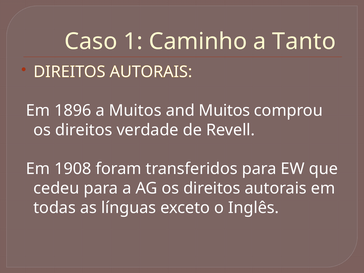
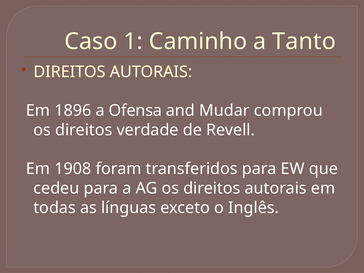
a Muitos: Muitos -> Ofensa (135, 111)
and Muitos: Muitos -> Mudar (224, 111)
